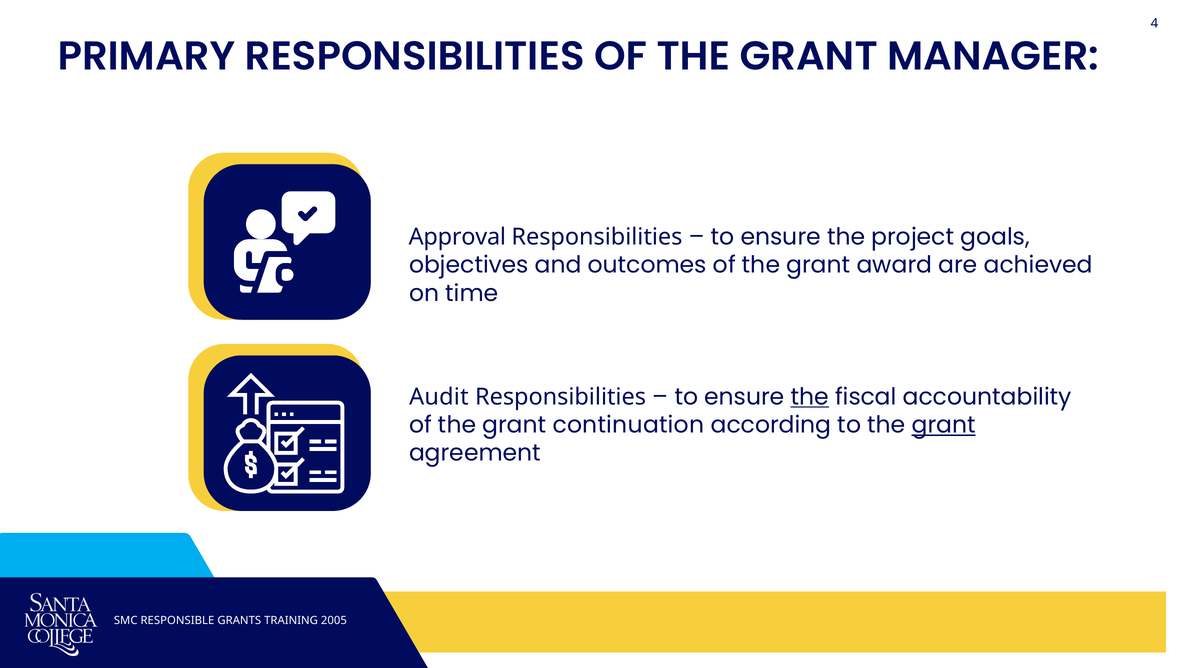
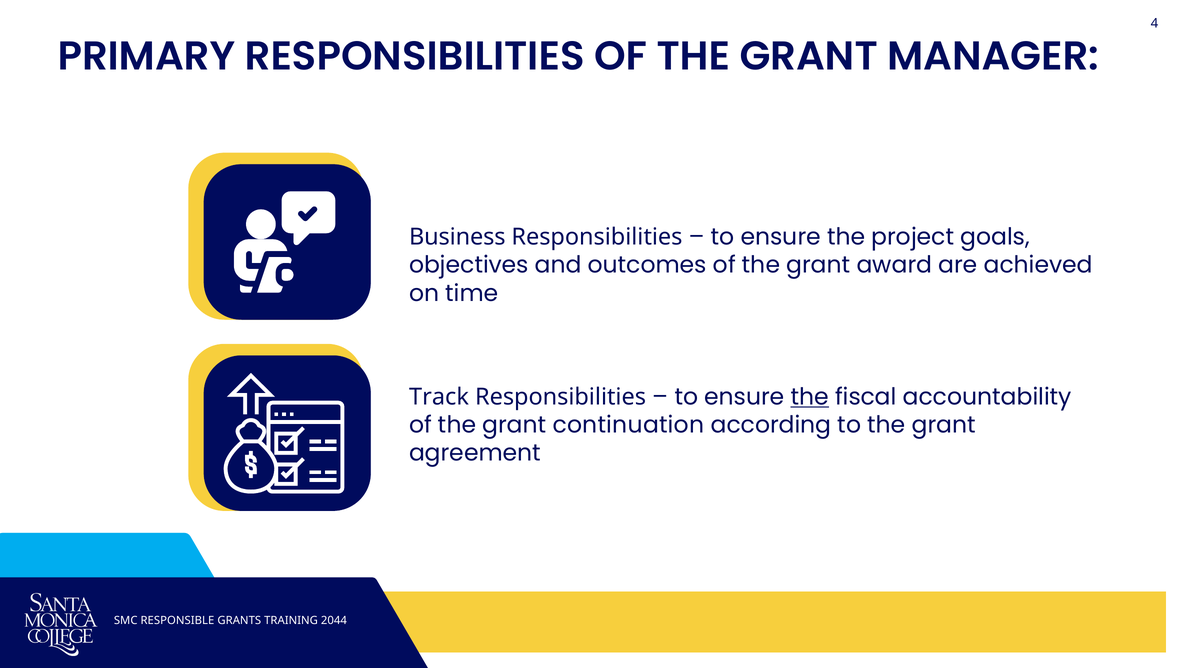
Approval: Approval -> Business (457, 237)
Audit: Audit -> Track (439, 397)
grant underline: present -> none (944, 425)
2005: 2005 -> 2044 (334, 621)
